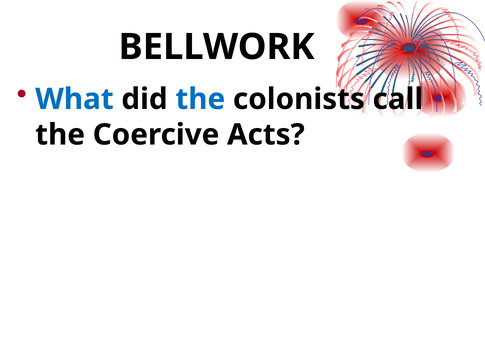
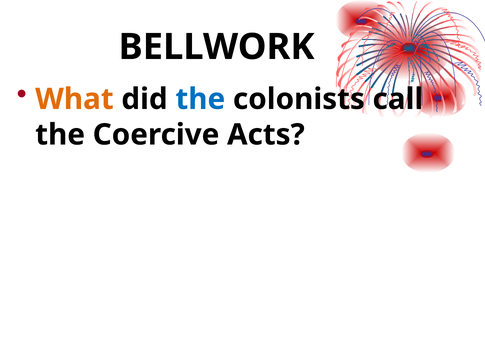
What colour: blue -> orange (74, 99)
